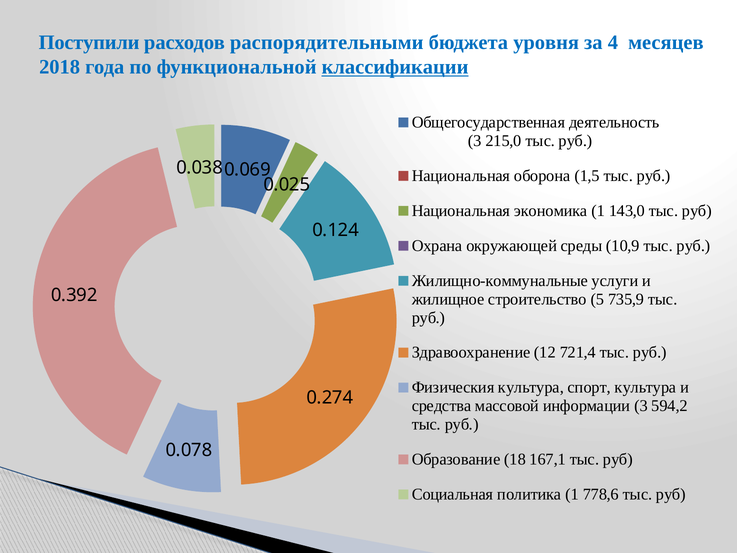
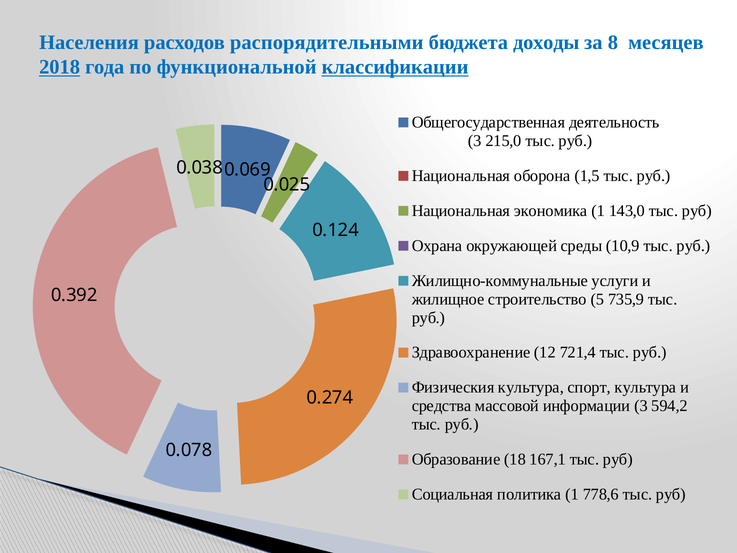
Поступили: Поступили -> Населения (89, 43)
уровня: уровня -> доходы (546, 43)
4: 4 -> 8 (613, 43)
2018 underline: none -> present (60, 67)
